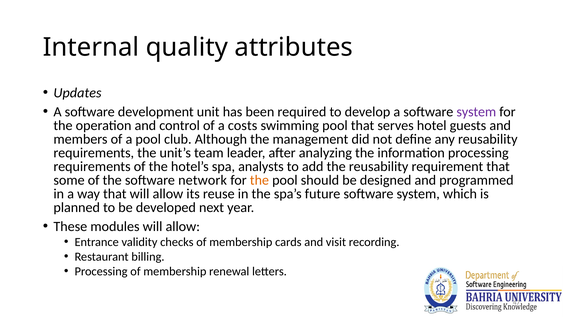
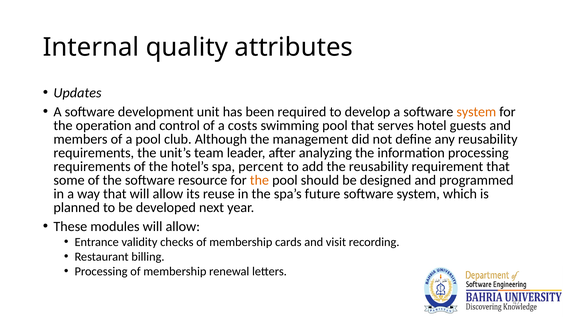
system colour: purple -> orange (476, 112)
analysts: analysts -> percent (261, 166)
network: network -> resource (203, 180)
